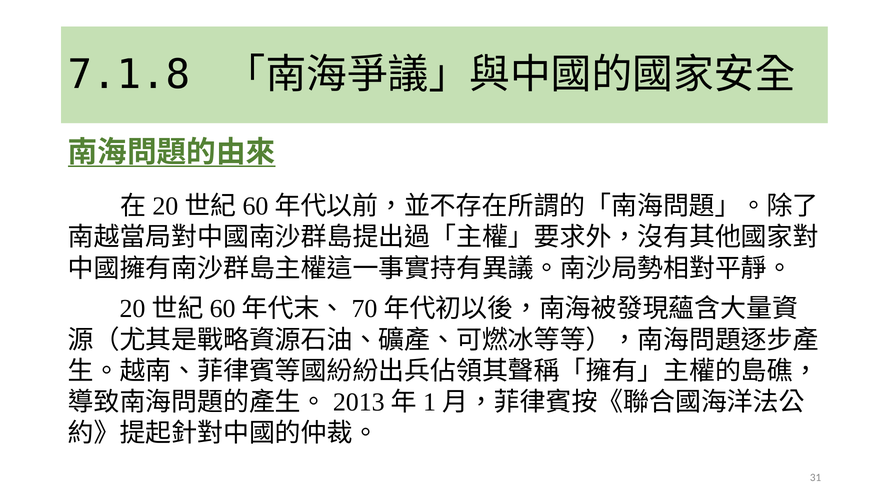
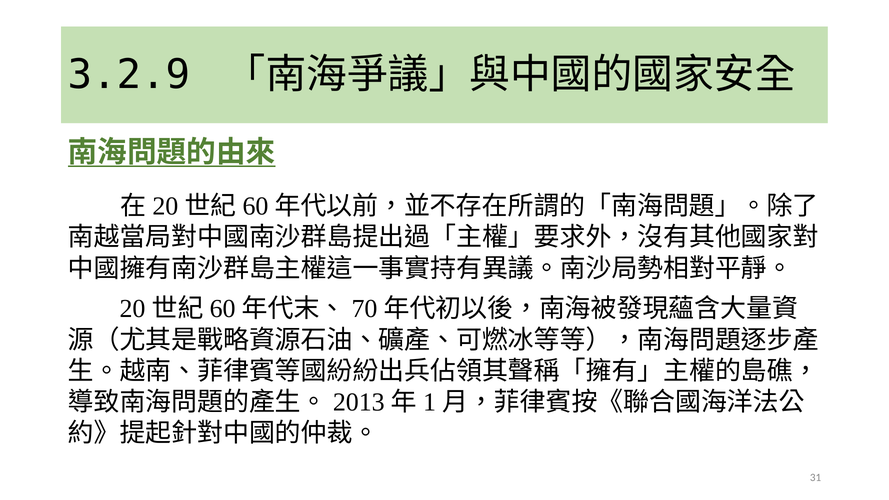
7.1.8: 7.1.8 -> 3.2.9 (129, 75)
